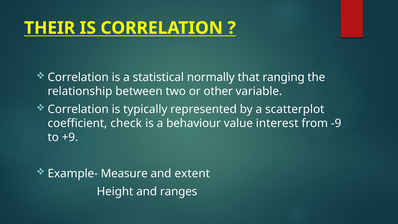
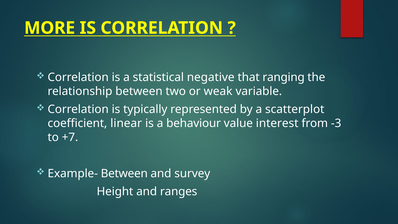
THEIR: THEIR -> MORE (50, 28)
normally: normally -> negative (211, 77)
other: other -> weak (218, 91)
check: check -> linear (126, 123)
-9: -9 -> -3 (336, 123)
+9: +9 -> +7 (70, 137)
Example- Measure: Measure -> Between (124, 173)
extent: extent -> survey (192, 173)
